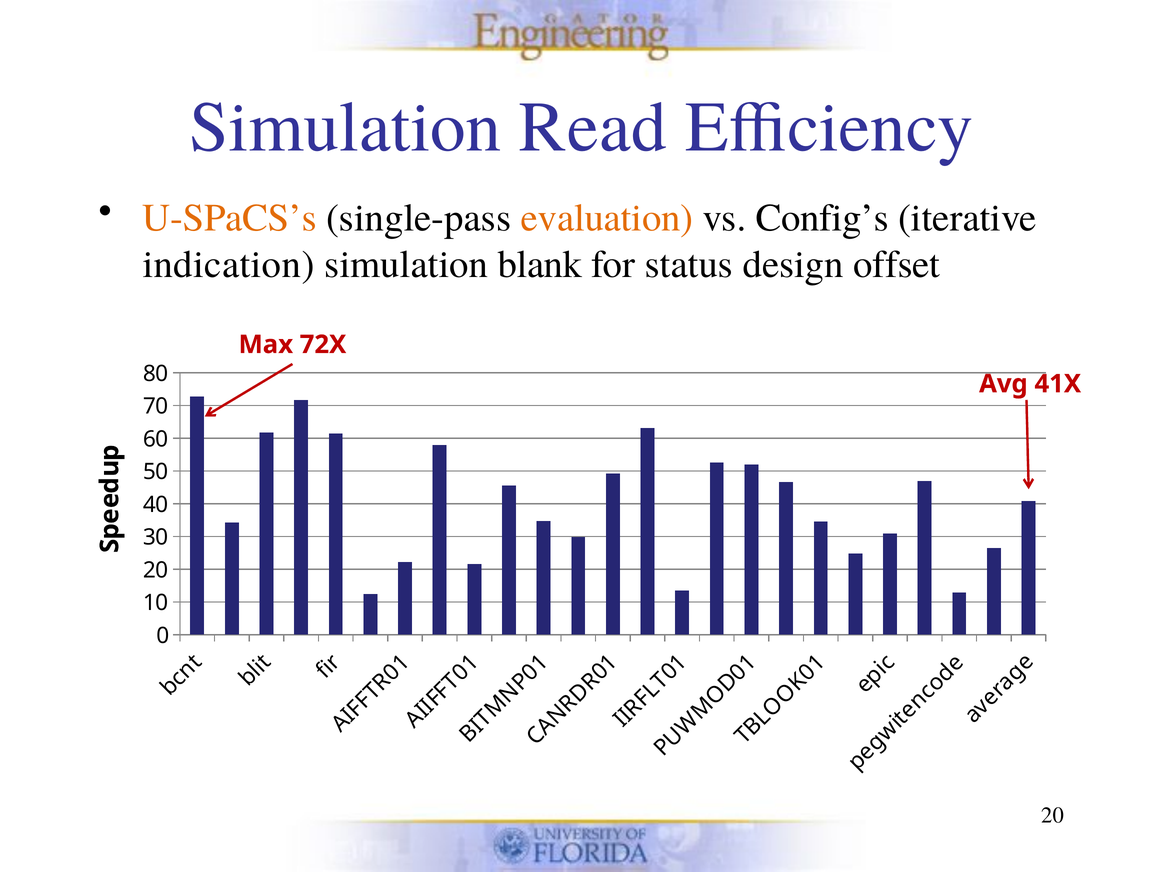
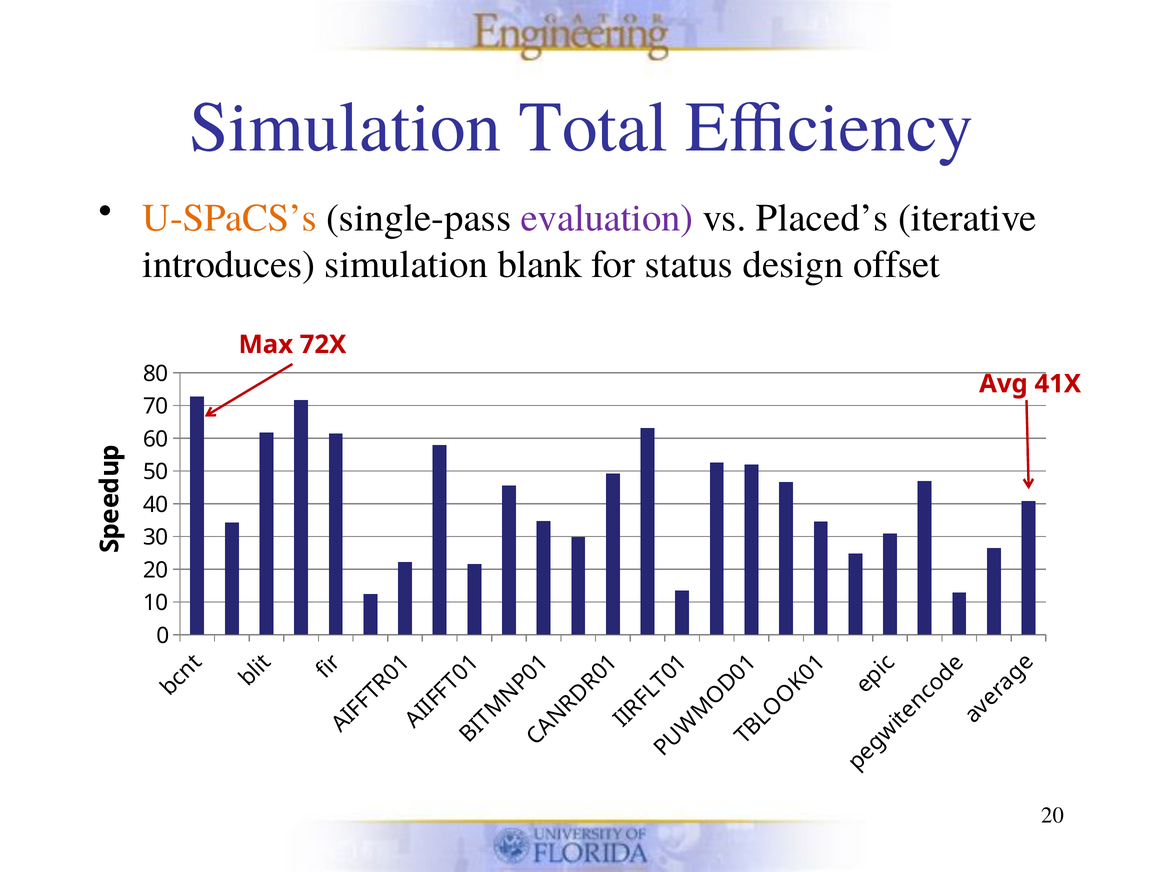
Read: Read -> Total (593, 127)
evaluation colour: orange -> purple (607, 218)
Config’s: Config’s -> Placed’s (822, 218)
indication: indication -> introduces (229, 264)
